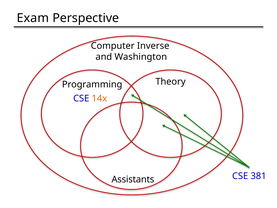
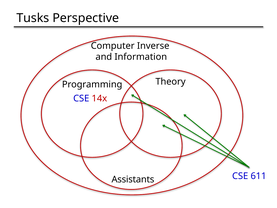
Exam: Exam -> Tusks (33, 18)
Washington: Washington -> Information (141, 57)
14x colour: orange -> red (99, 98)
381: 381 -> 611 (258, 176)
